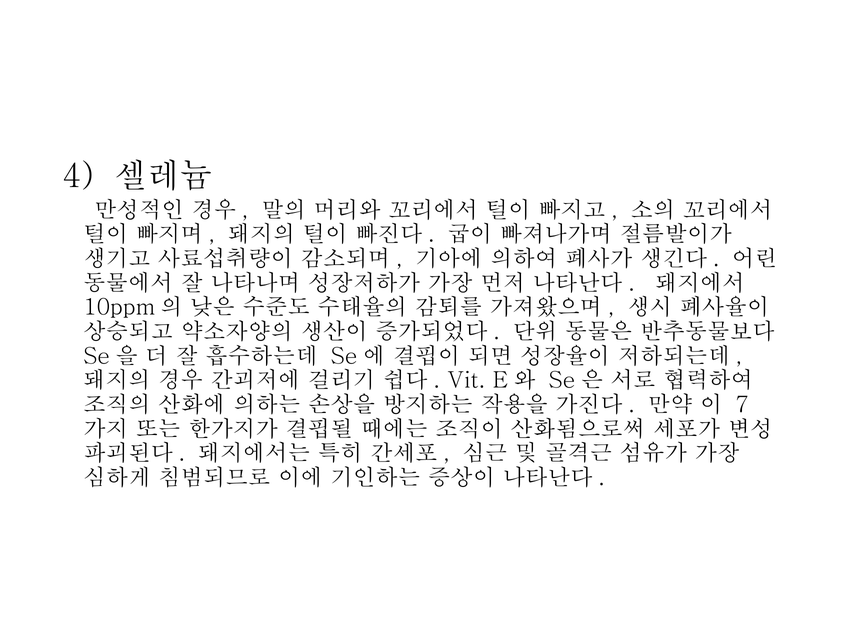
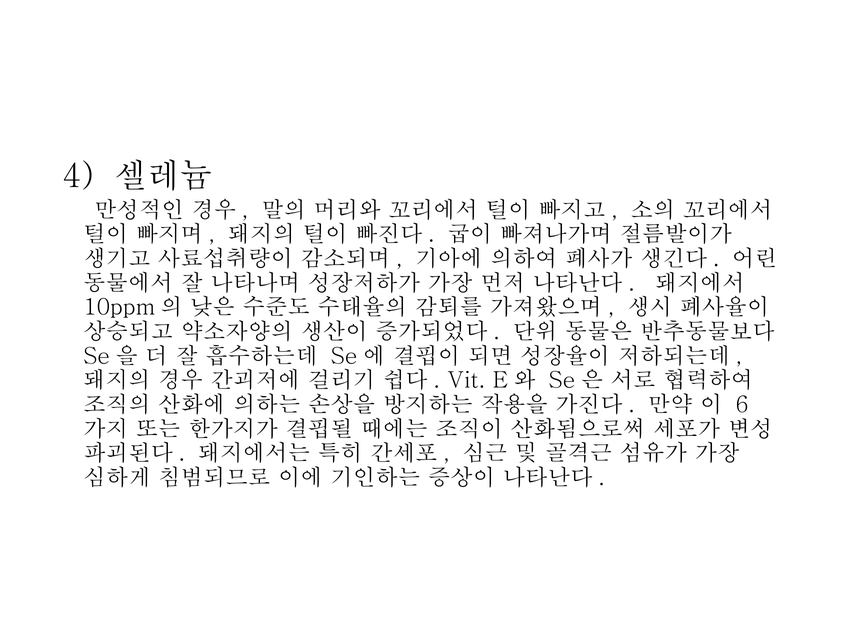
7: 7 -> 6 (742, 404)
